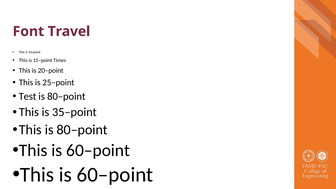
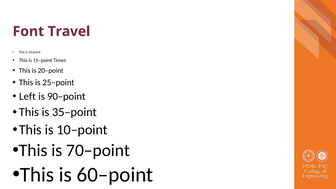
Test: Test -> Left (27, 96)
80–point: 80–point -> 90–point (66, 96)
This is 80–point: 80–point -> 10–point (82, 130)
60–point: 60–point -> 70–point (98, 150)
